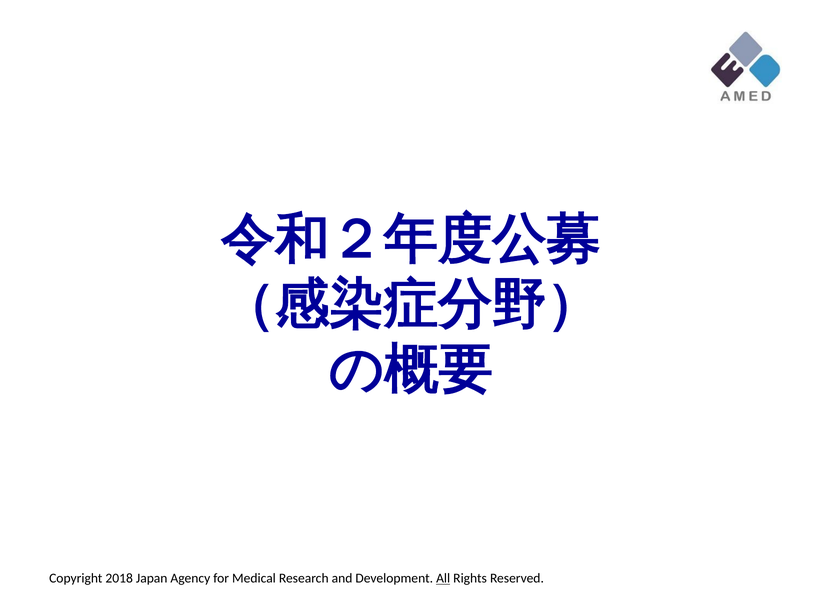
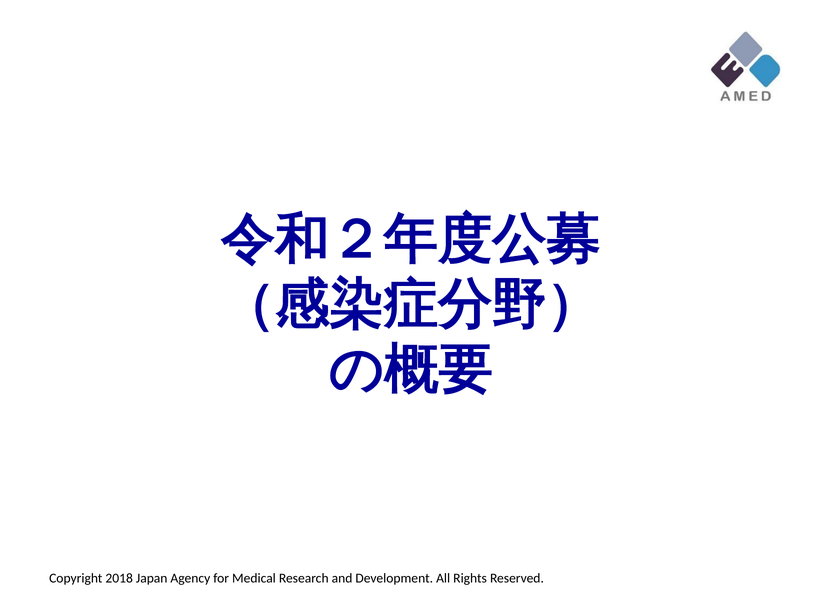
All underline: present -> none (443, 579)
